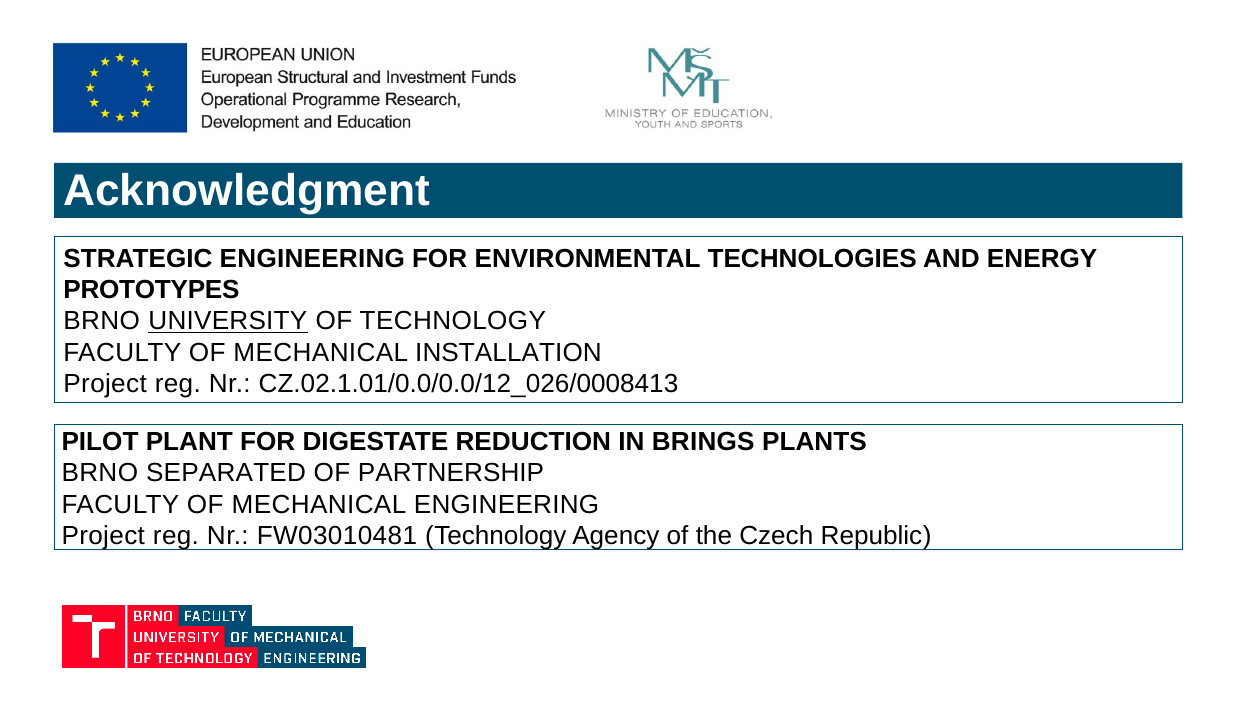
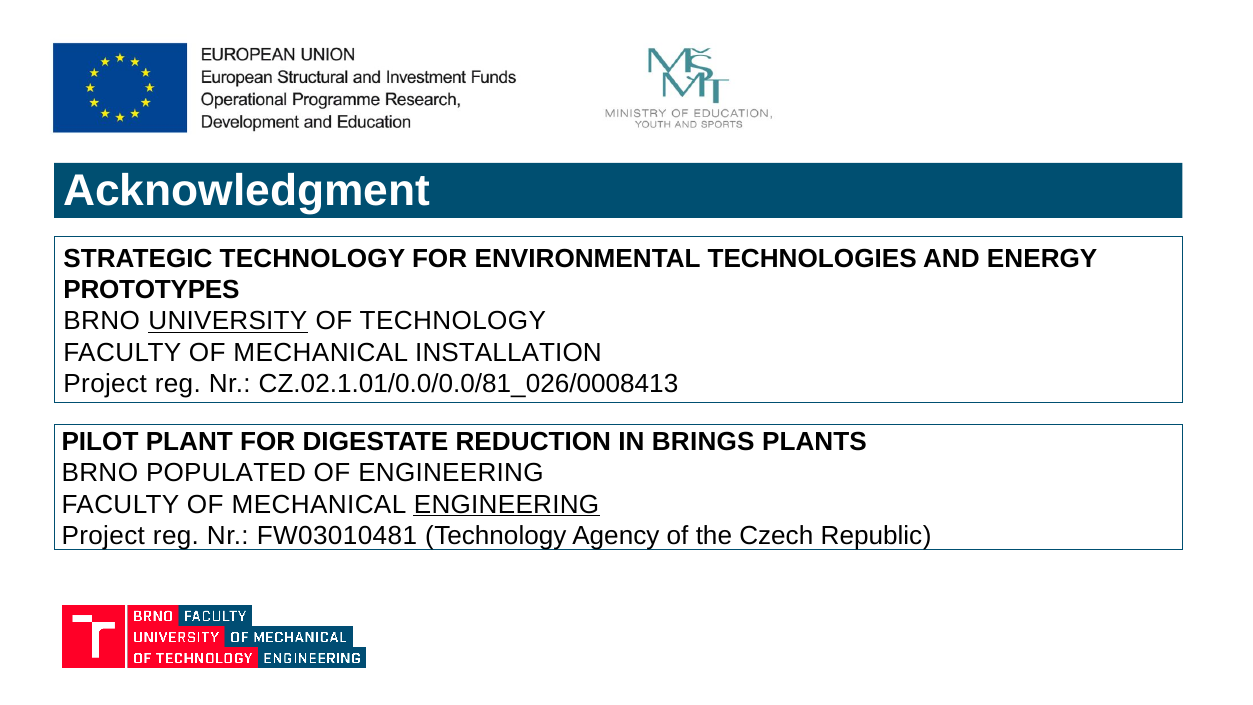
STRATEGIC ENGINEERING: ENGINEERING -> TECHNOLOGY (312, 258)
CZ.02.1.01/0.0/0.0/12_026/0008413: CZ.02.1.01/0.0/0.0/12_026/0008413 -> CZ.02.1.01/0.0/0.0/81_026/0008413 (468, 384)
SEPARATED: SEPARATED -> POPULATED (226, 473)
OF PARTNERSHIP: PARTNERSHIP -> ENGINEERING (451, 473)
ENGINEERING underline: none -> present (507, 504)
